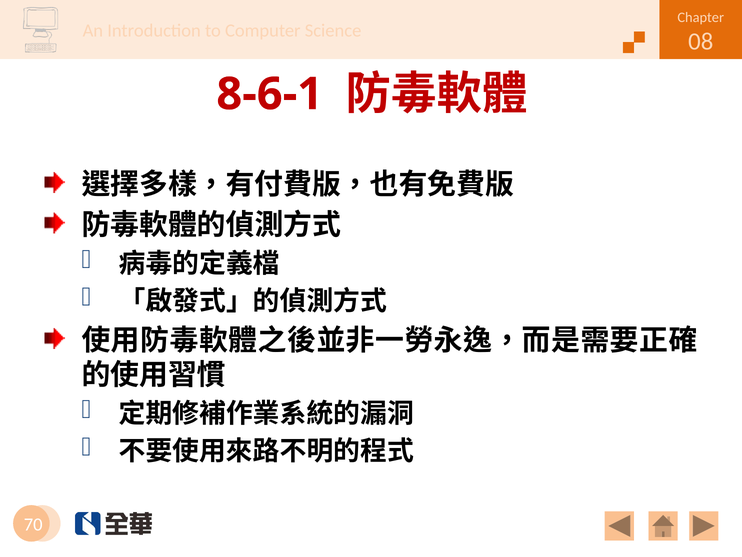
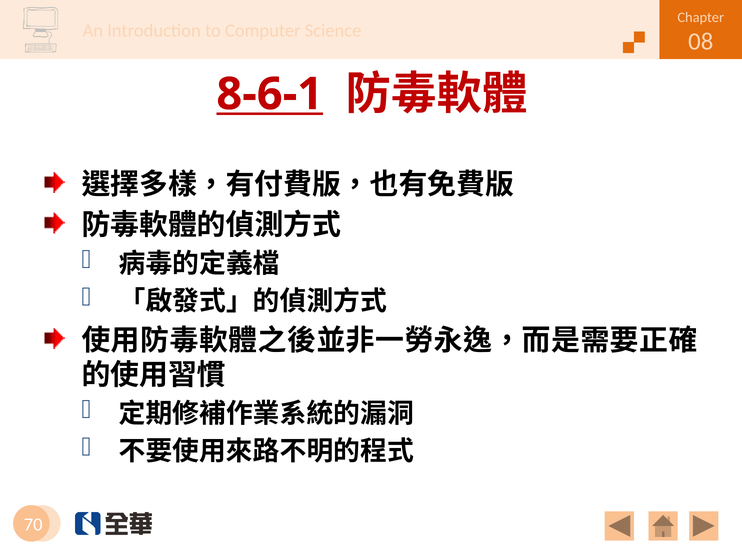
8-6-1 underline: none -> present (270, 94)
